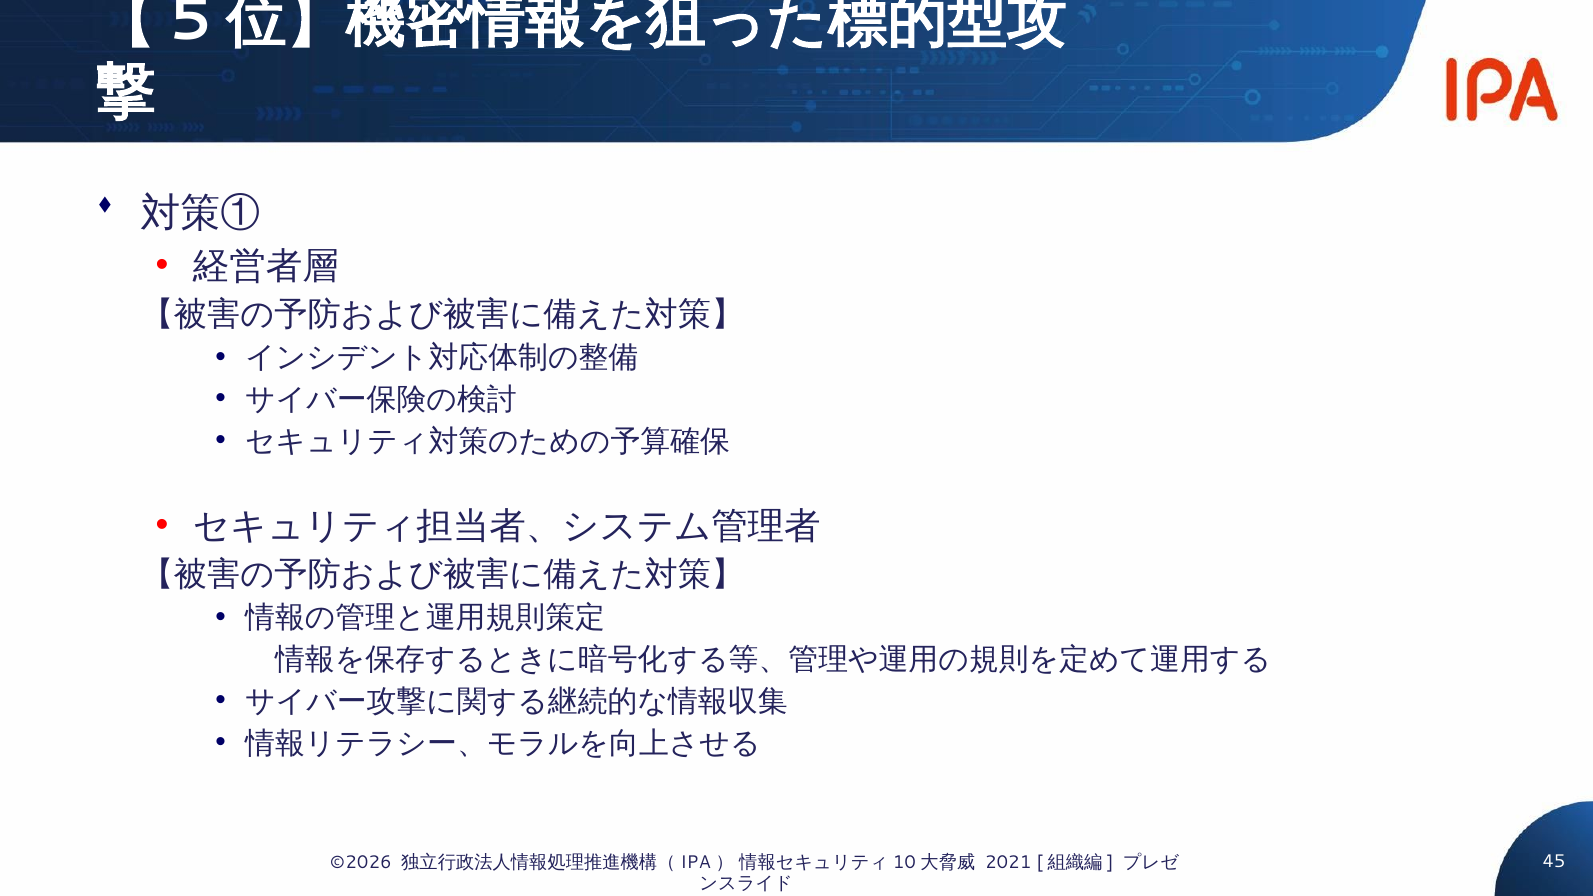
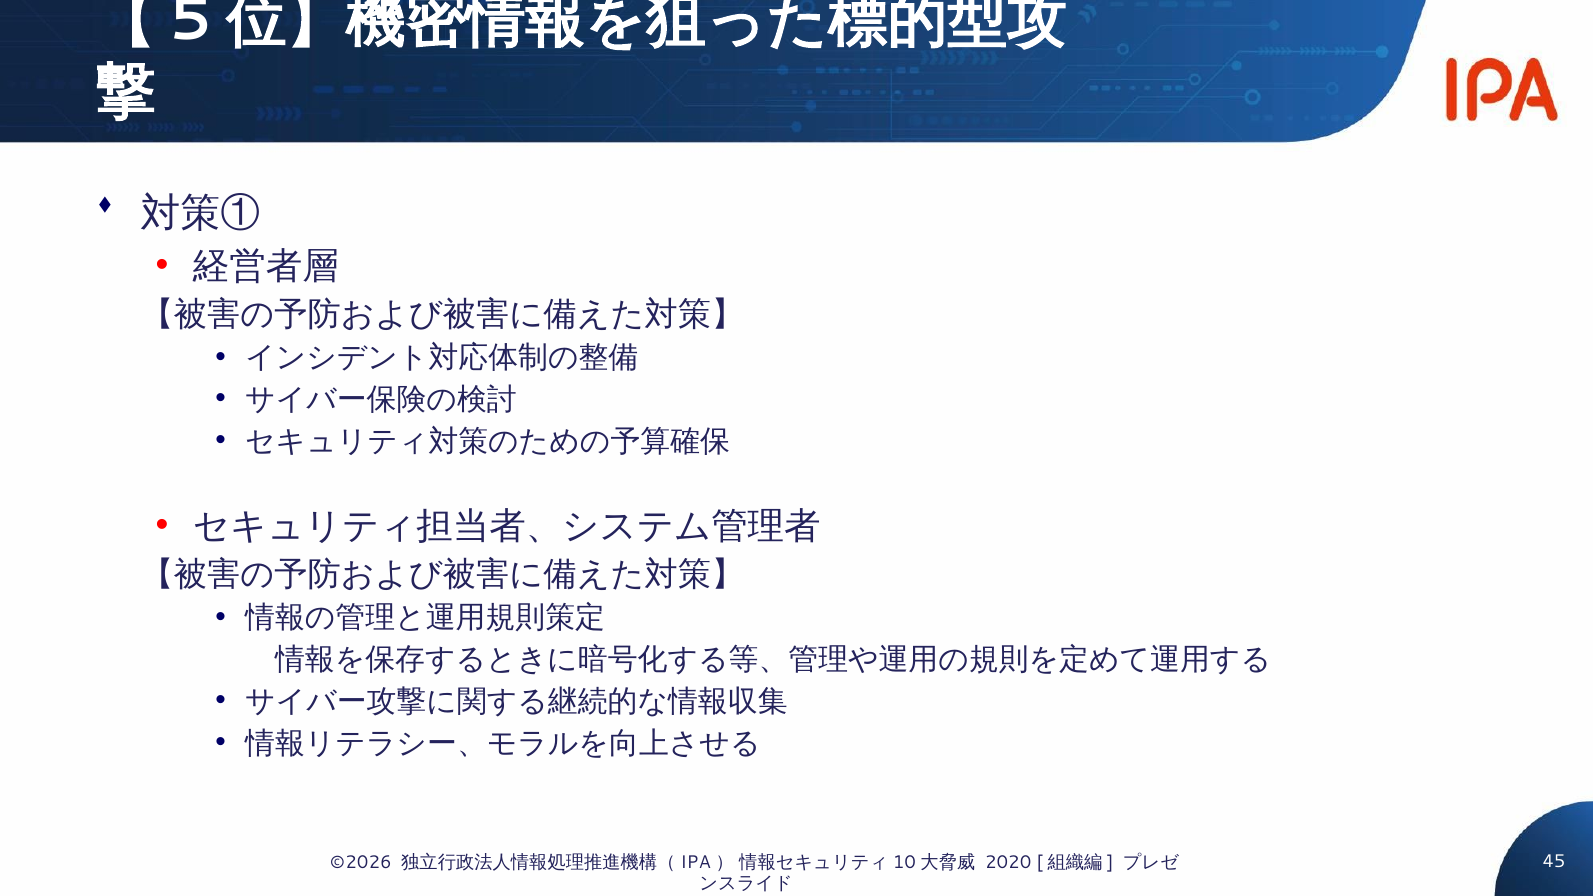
2021: 2021 -> 2020 (1008, 862)
